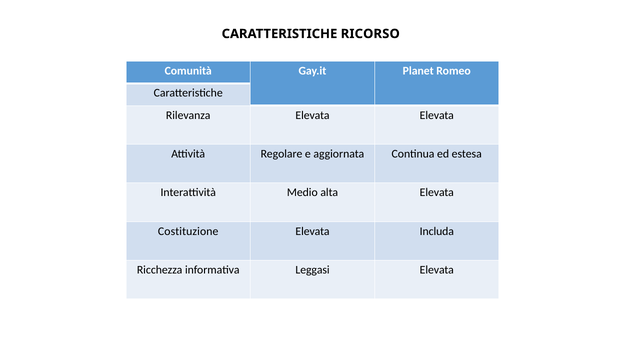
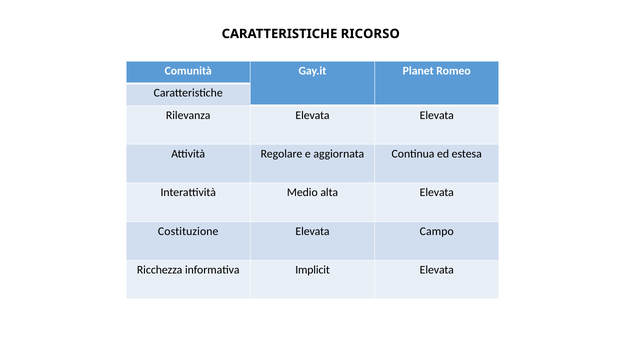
Includa: Includa -> Campo (437, 232)
Leggasi: Leggasi -> Implicit (313, 270)
